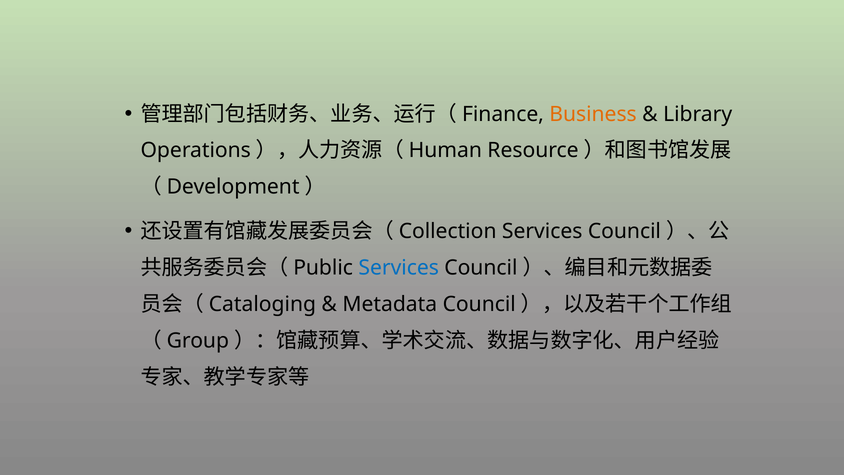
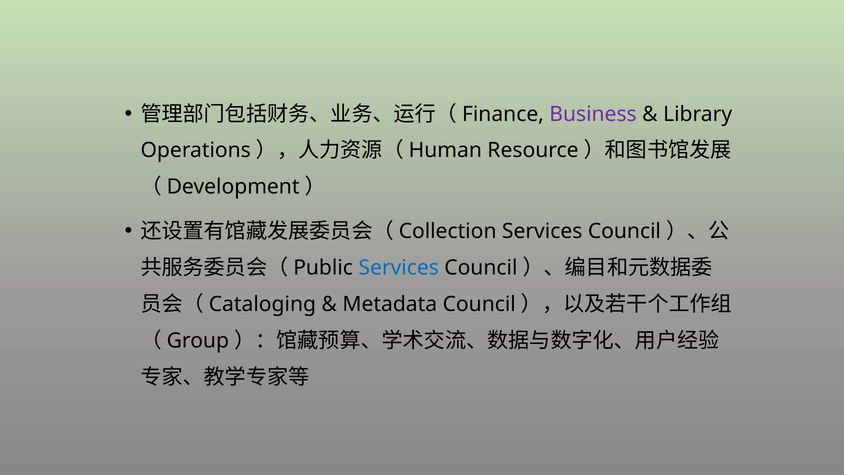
Business colour: orange -> purple (593, 114)
